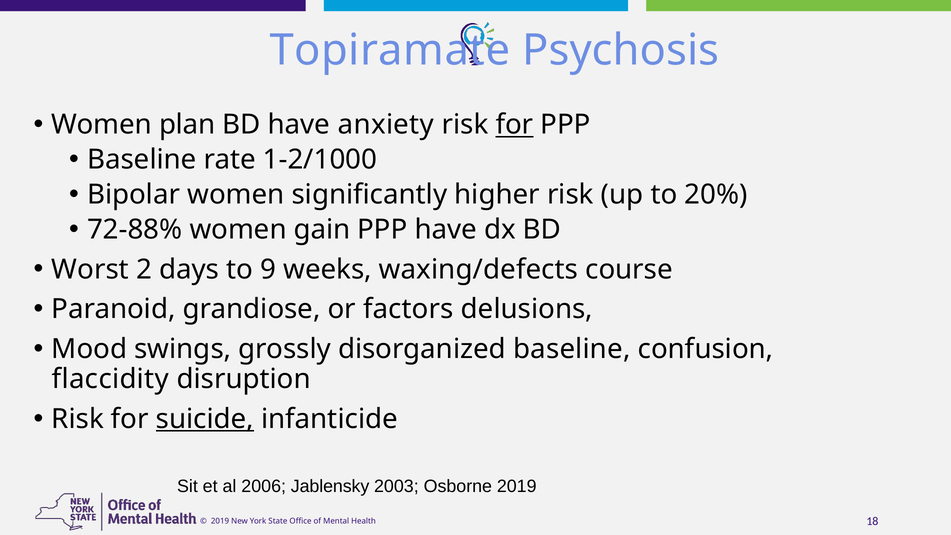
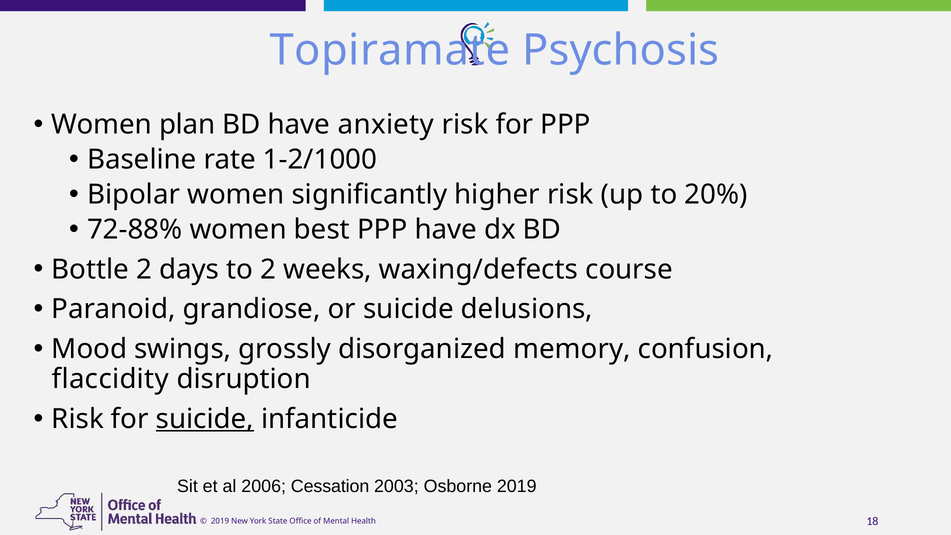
for underline: present -> none (514, 125)
gain: gain -> best (322, 229)
Worst: Worst -> Bottle (90, 269)
to 9: 9 -> 2 (268, 269)
or factors: factors -> suicide (408, 309)
disorganized baseline: baseline -> memory (572, 349)
Jablensky: Jablensky -> Cessation (330, 486)
